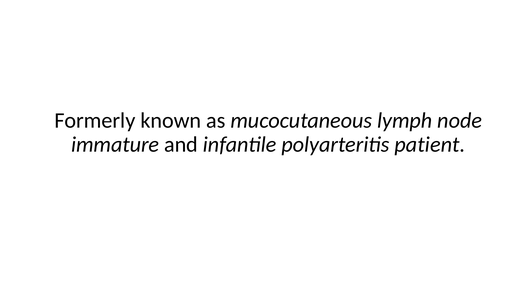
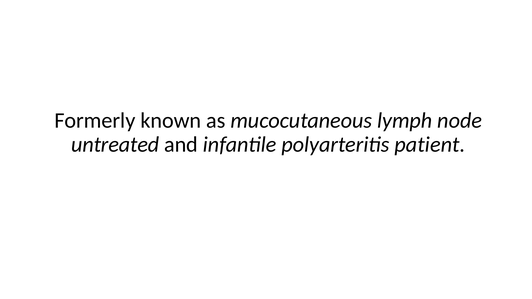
immature: immature -> untreated (115, 145)
